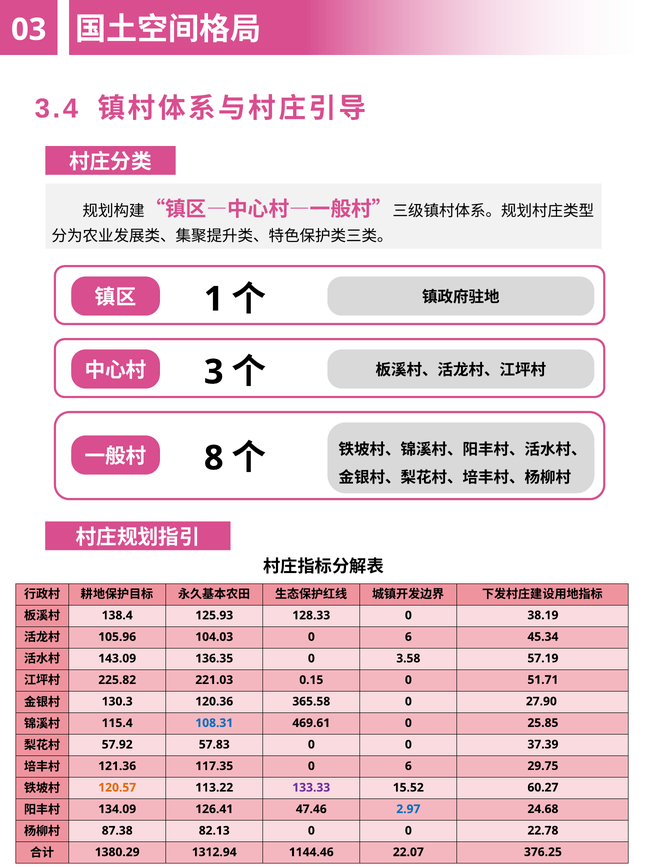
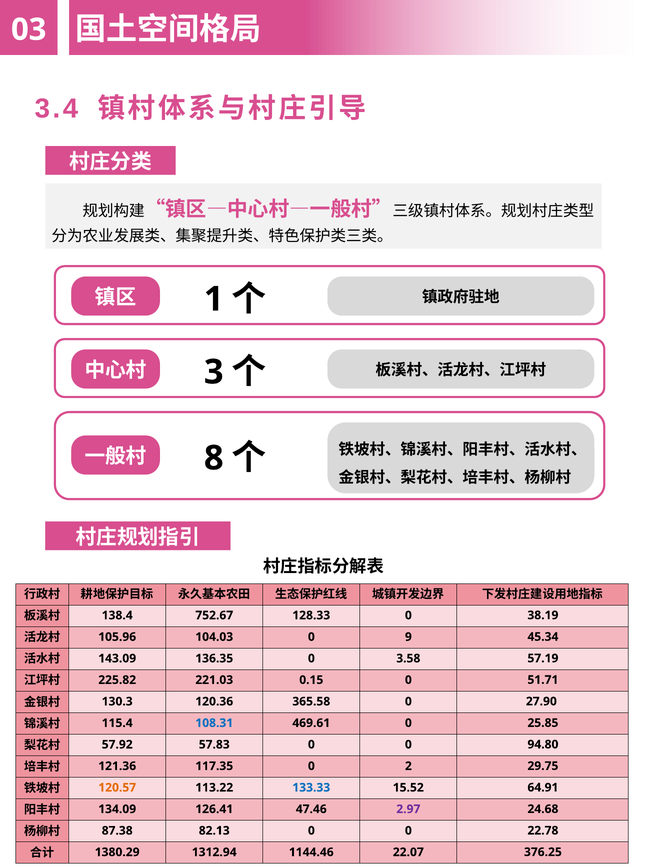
125.93: 125.93 -> 752.67 (214, 616)
104.03 0 6: 6 -> 9 (408, 638)
37.39: 37.39 -> 94.80 (543, 745)
117.35 0 6: 6 -> 2 (408, 767)
133.33 colour: purple -> blue (311, 788)
60.27: 60.27 -> 64.91 (543, 788)
2.97 colour: blue -> purple (408, 810)
